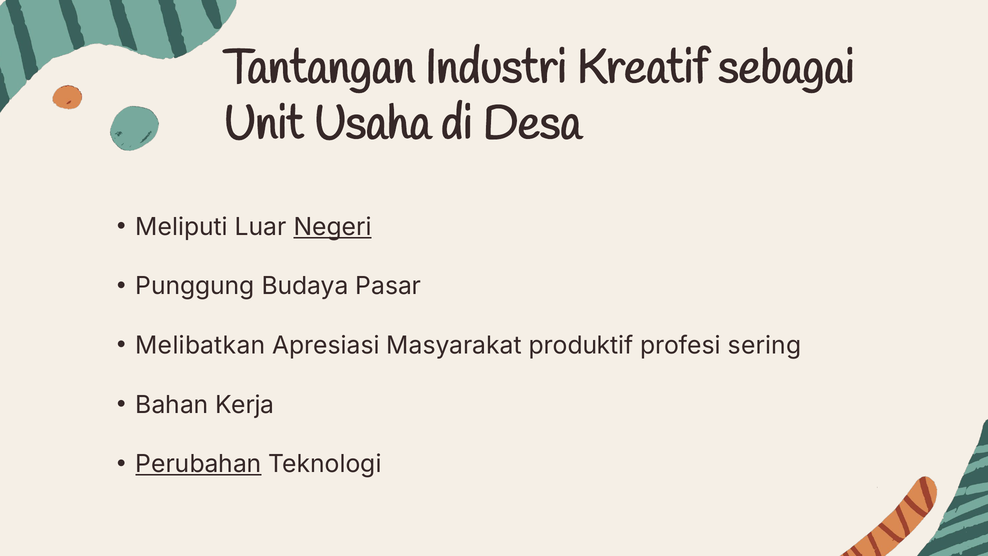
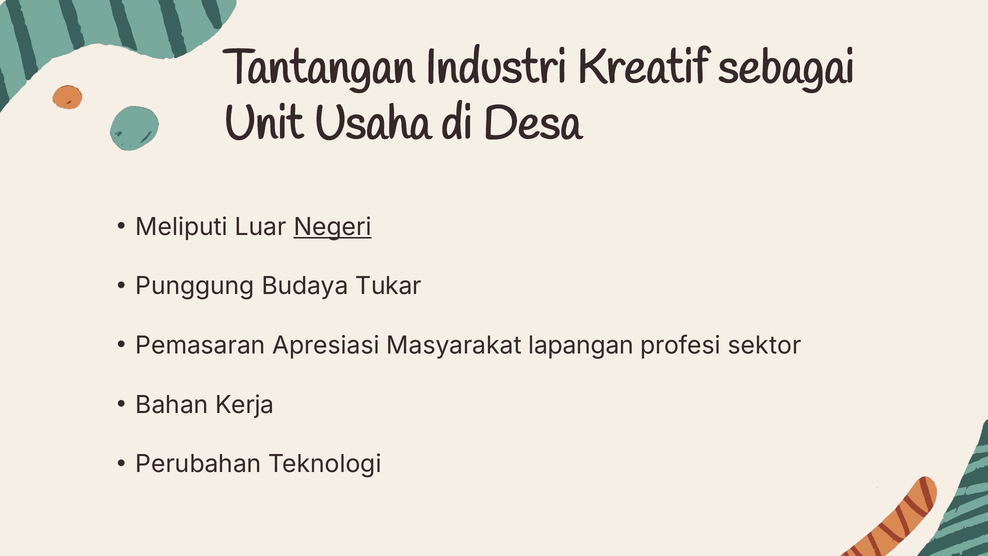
Pasar: Pasar -> Tukar (388, 286)
Melibatkan: Melibatkan -> Pemasaran (200, 345)
produktif: produktif -> lapangan (581, 345)
sering: sering -> sektor (765, 345)
Perubahan underline: present -> none (198, 464)
